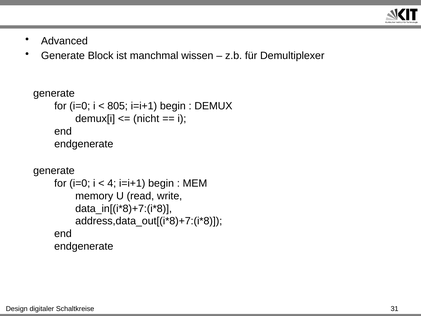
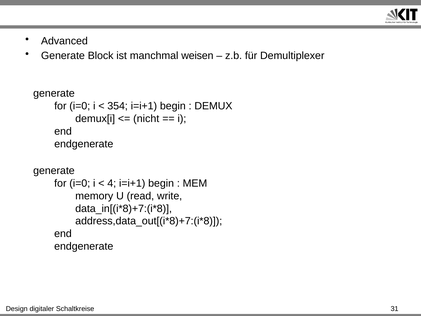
wissen: wissen -> weisen (197, 56)
805: 805 -> 354 (118, 106)
